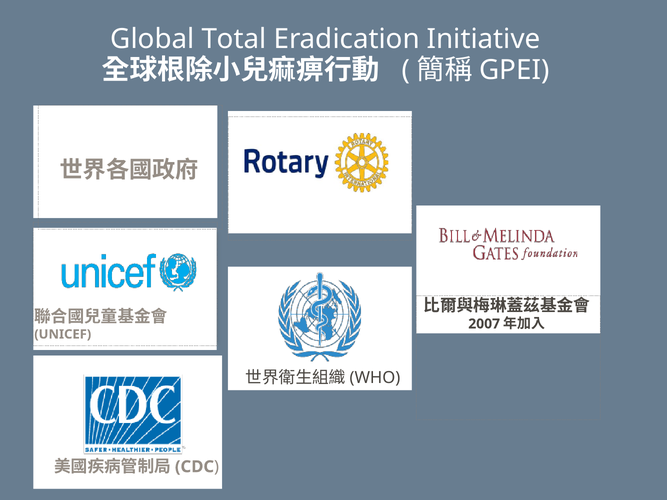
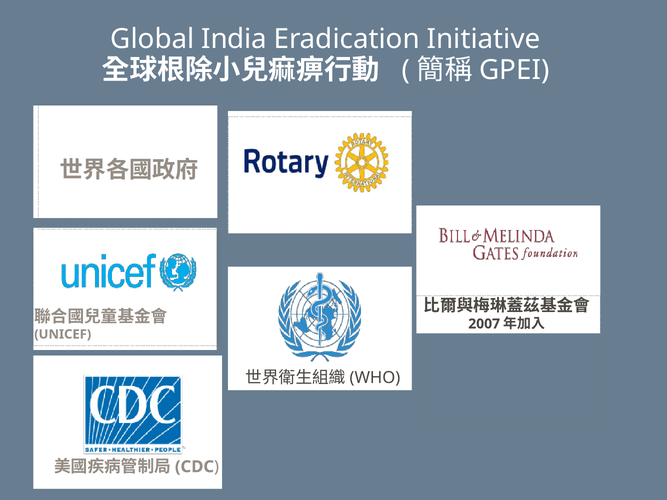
Total: Total -> India (234, 39)
